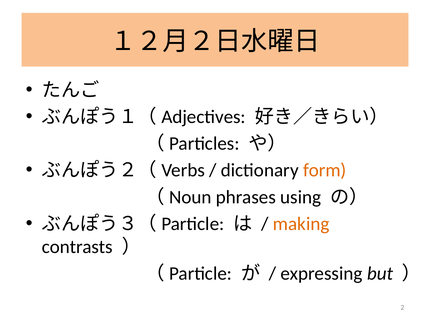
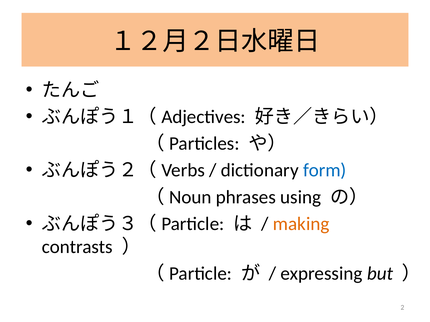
form colour: orange -> blue (325, 171)
